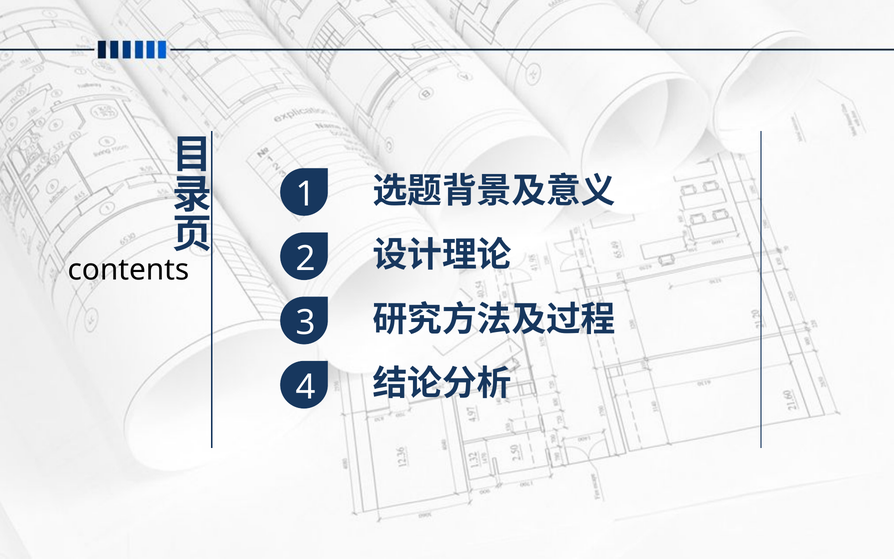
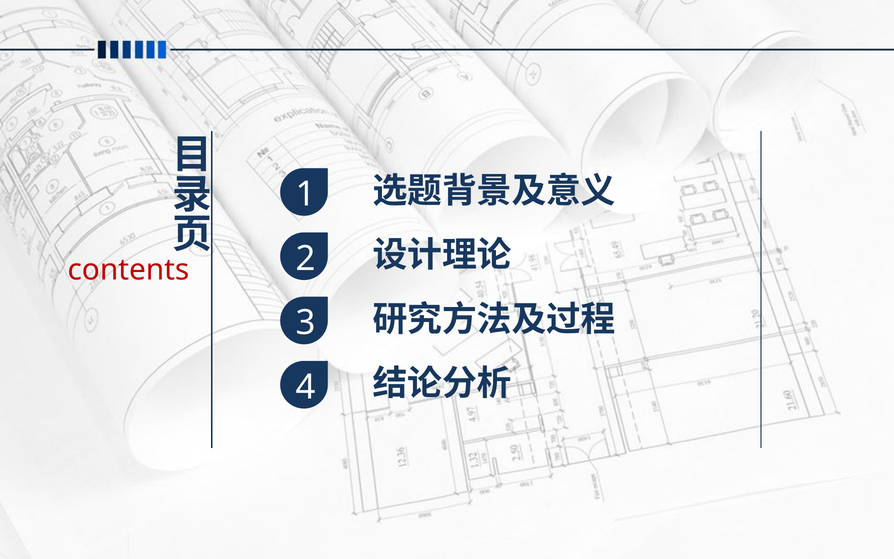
contents colour: black -> red (128, 270)
